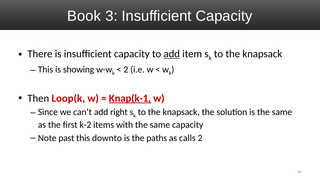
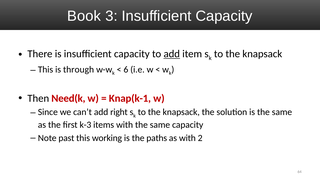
showing: showing -> through (79, 69)
2: 2 -> 6 (126, 69)
Loop(k: Loop(k -> Need(k (68, 98)
Knap(k-1 underline: present -> none (130, 98)
k-2: k-2 -> k-3 (85, 125)
downto: downto -> working (107, 138)
as calls: calls -> with (187, 138)
